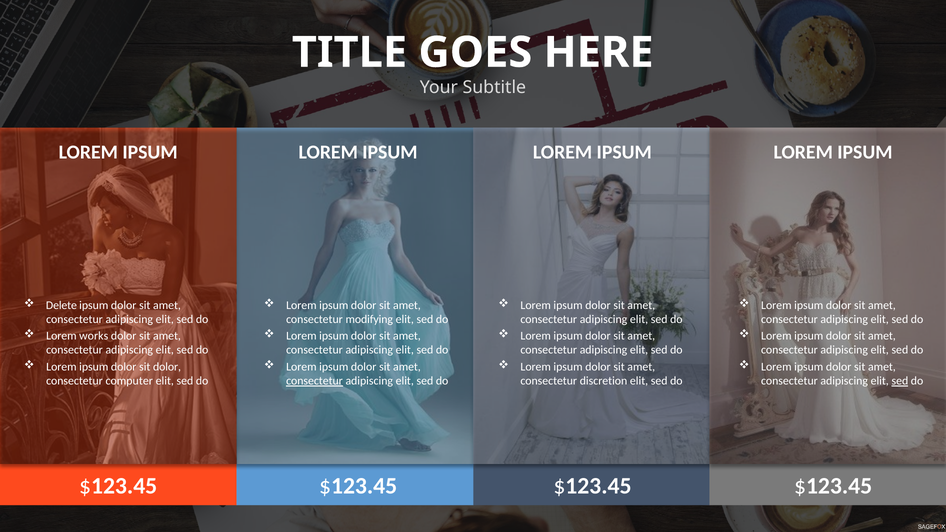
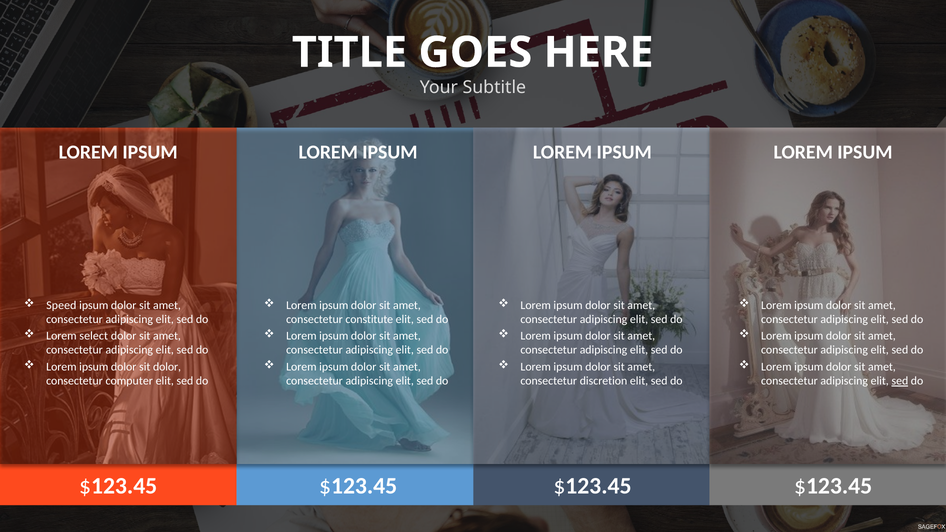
Delete: Delete -> Speed (61, 305)
modifying: modifying -> constitute (369, 319)
works: works -> select (94, 336)
consectetur underline: present -> none (314, 381)
